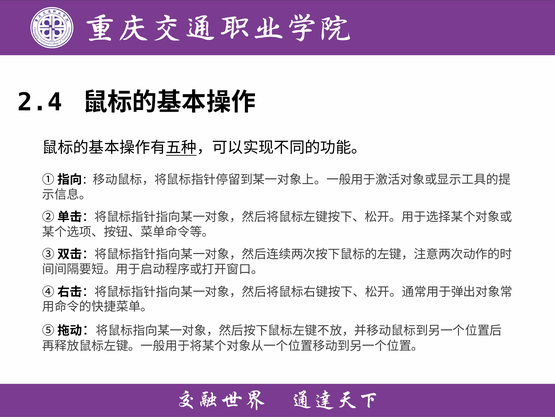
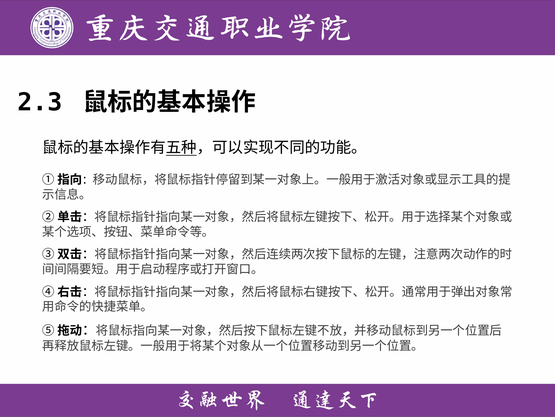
2.4: 2.4 -> 2.3 (40, 102)
